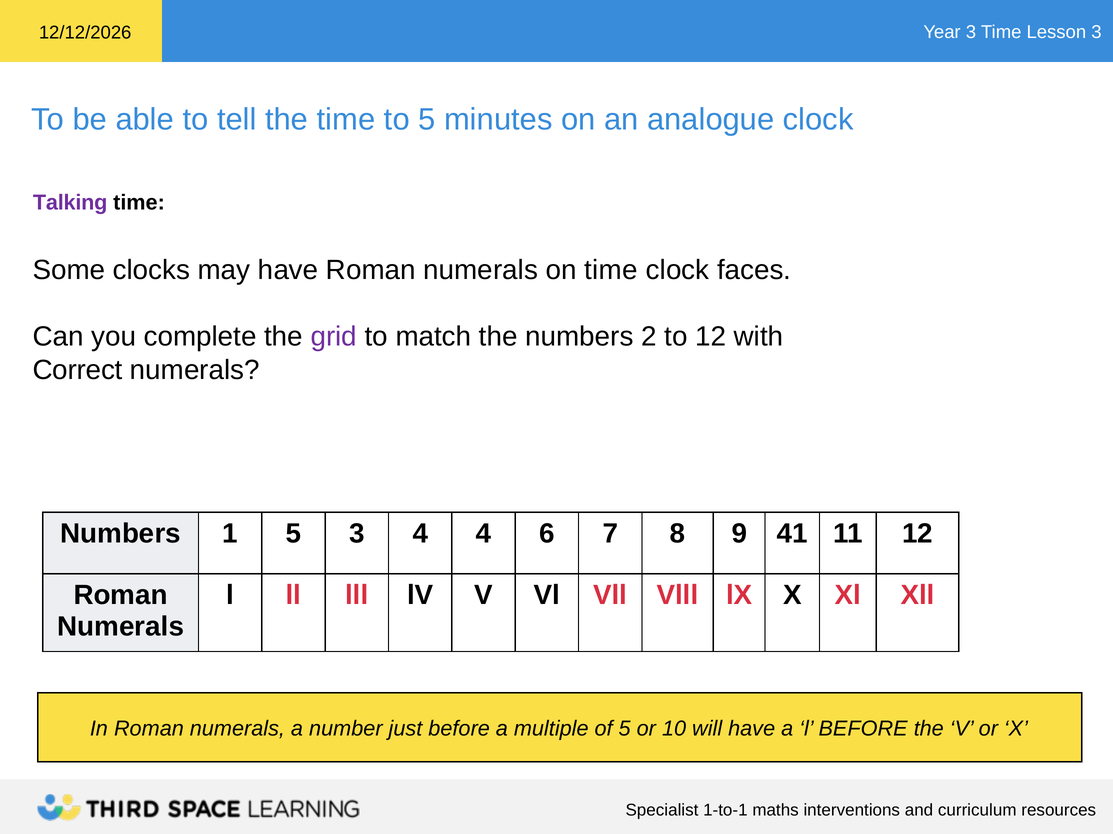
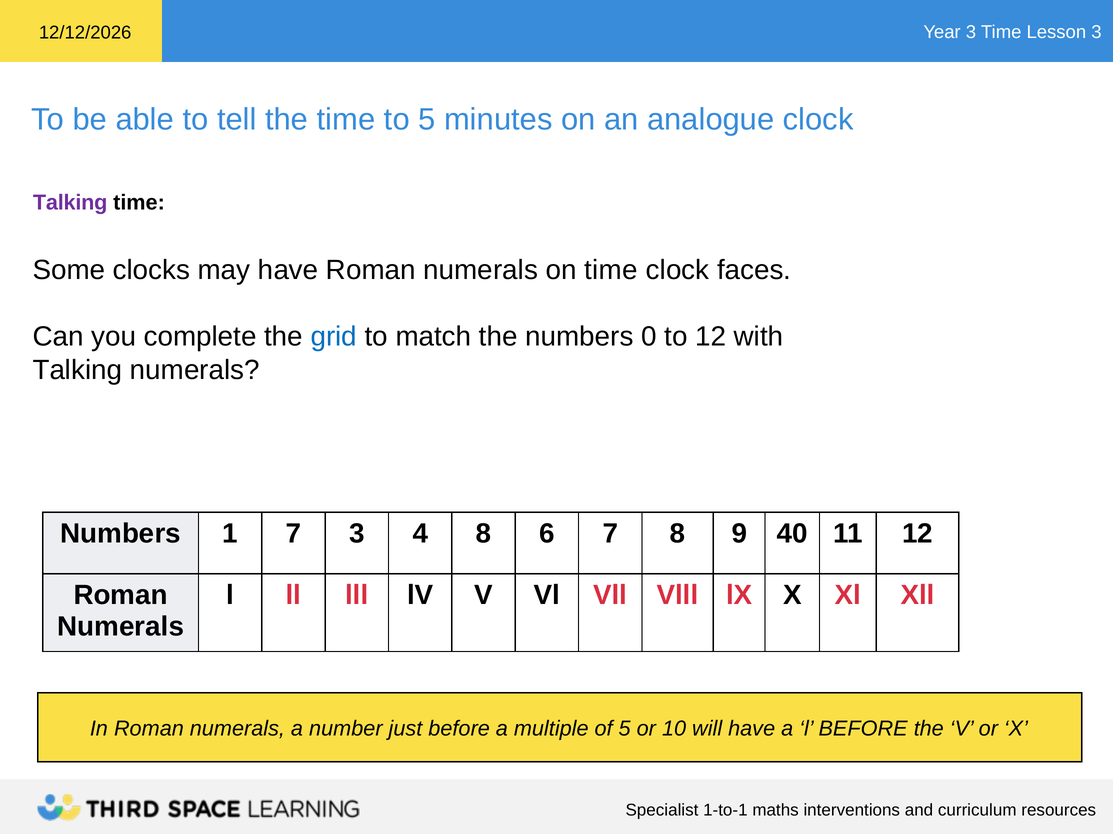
grid colour: purple -> blue (334, 337)
2: 2 -> 0 (649, 337)
Correct: Correct -> Talking (77, 370)
1 5: 5 -> 7 (294, 534)
4 4: 4 -> 8 (484, 534)
41: 41 -> 40 (792, 534)
